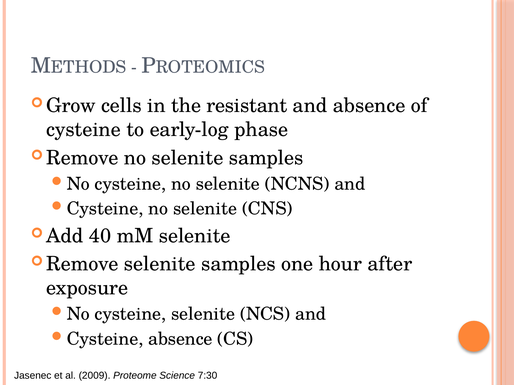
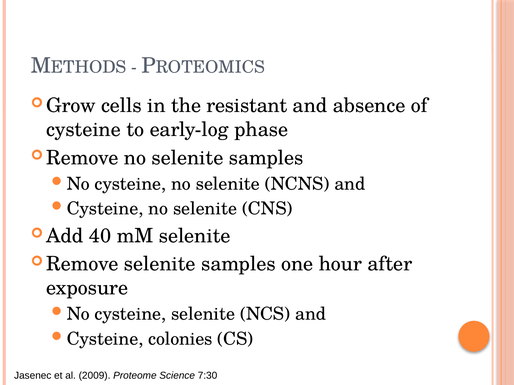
Cysteine absence: absence -> colonies (180, 339)
